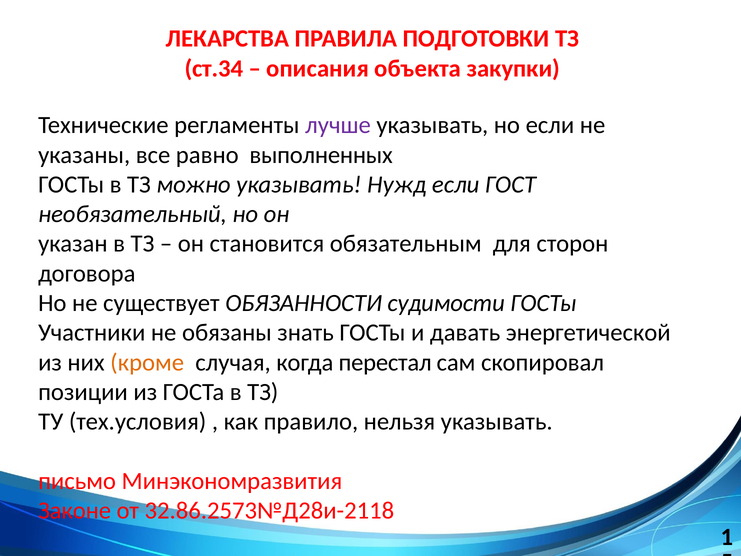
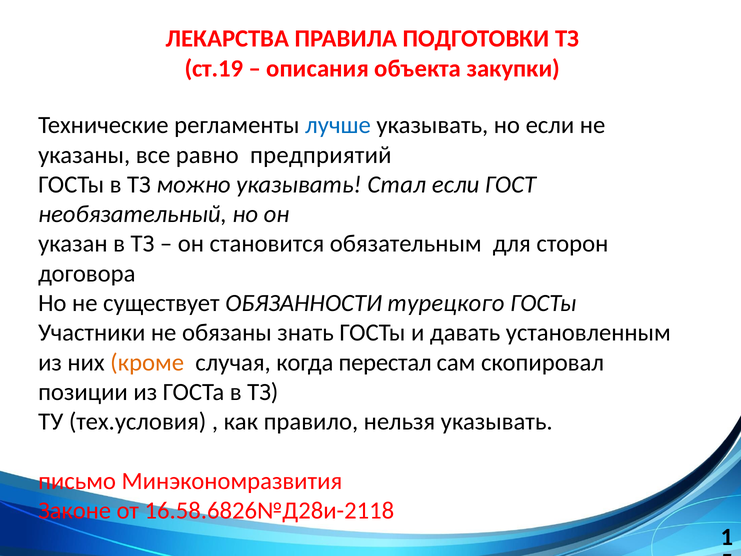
ст.34: ст.34 -> ст.19 (214, 68)
лучше colour: purple -> blue (338, 125)
выполненных: выполненных -> предприятий (321, 155)
Нужд: Нужд -> Стал (397, 184)
судимости: судимости -> турецкого (446, 303)
энергетической: энергетической -> установленным (588, 333)
32.86.2573№Д28и-2118: 32.86.2573№Д28и-2118 -> 16.58.6826№Д28и-2118 (269, 510)
